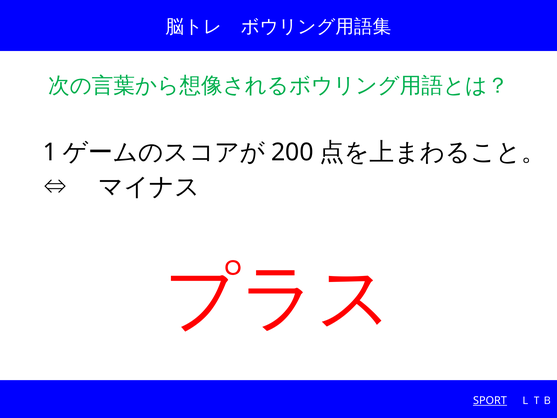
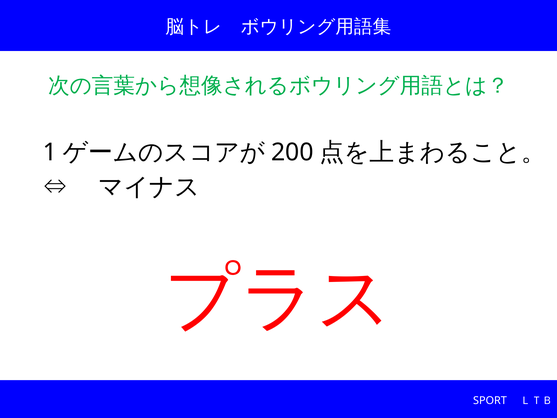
SPORT underline: present -> none (490, 400)
